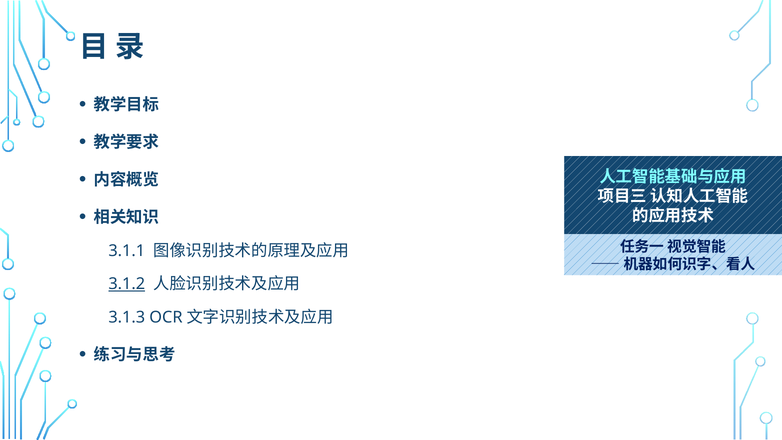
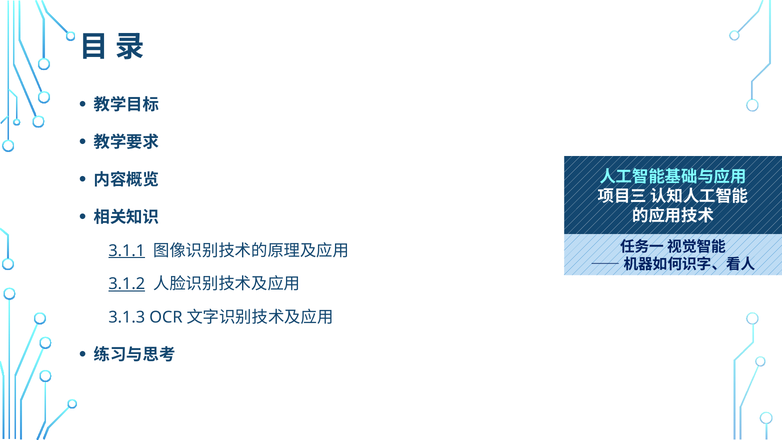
3.1.1 underline: none -> present (127, 251)
